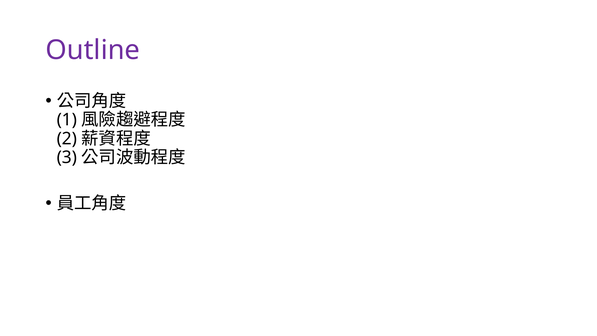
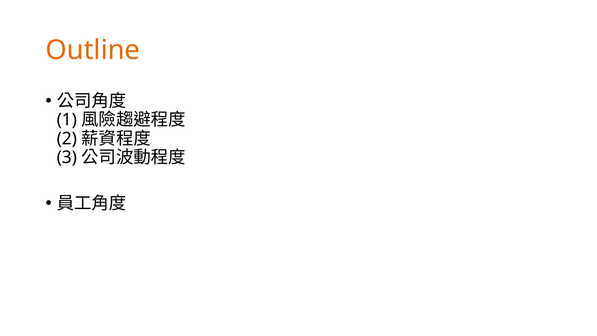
Outline colour: purple -> orange (93, 50)
